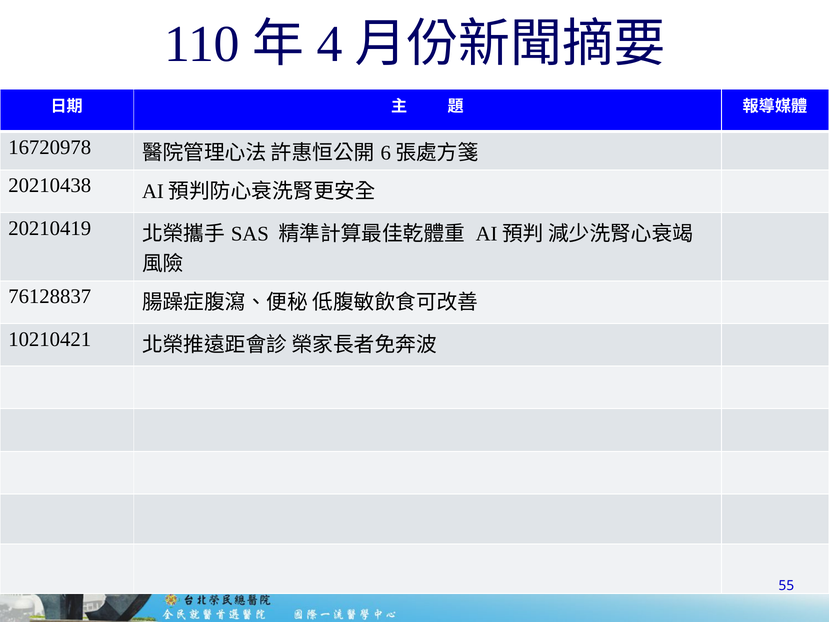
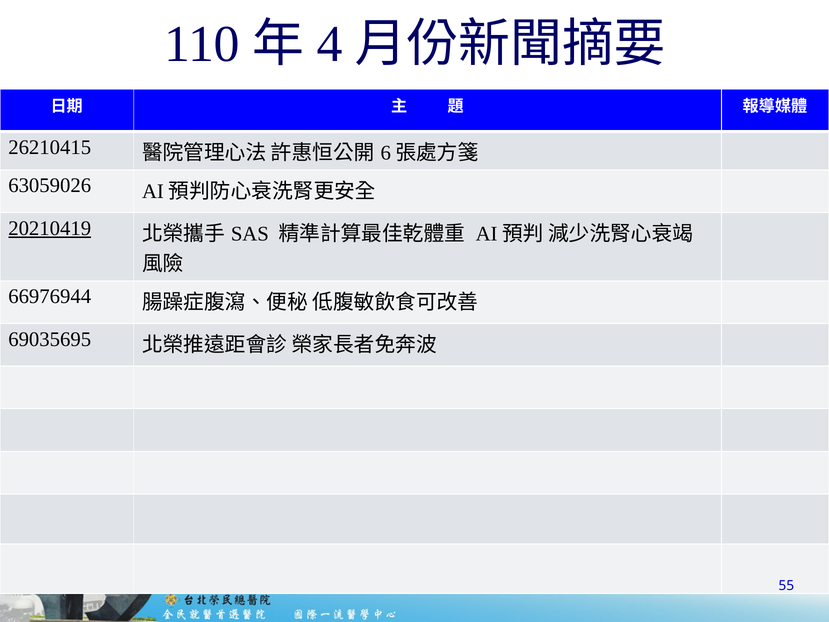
16720978: 16720978 -> 26210415 (50, 147)
20210438: 20210438 -> 63059026 (50, 186)
20210419 underline: none -> present (50, 228)
76128837: 76128837 -> 66976944 (50, 296)
10210421: 10210421 -> 69035695 (50, 339)
